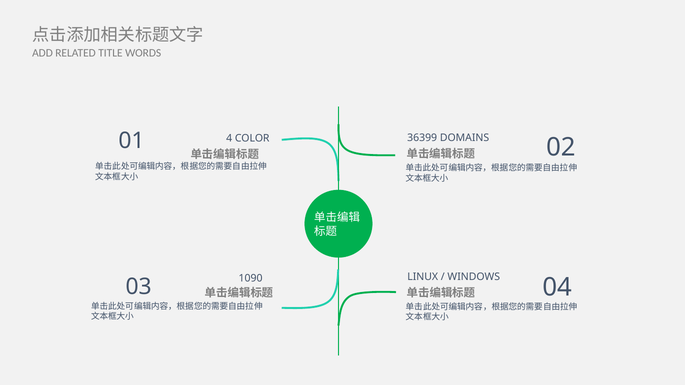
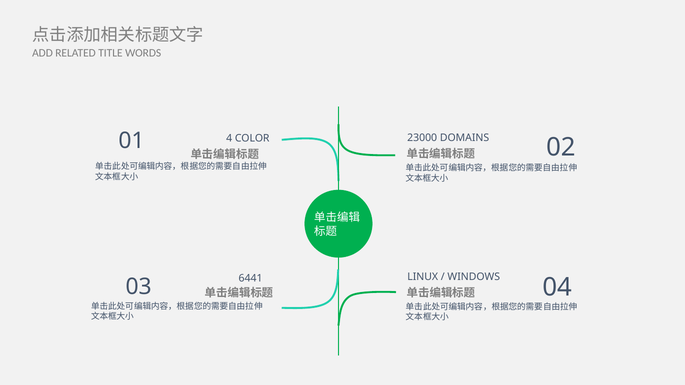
36399: 36399 -> 23000 (422, 138)
1090: 1090 -> 6441 (251, 279)
